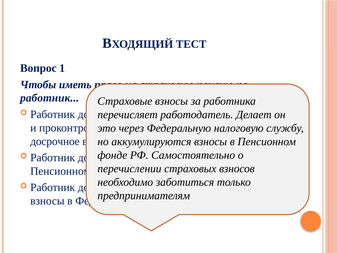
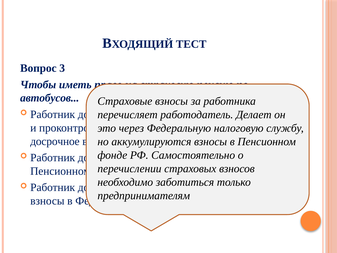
1: 1 -> 3 (62, 68)
работник: работник -> автобусов (50, 98)
